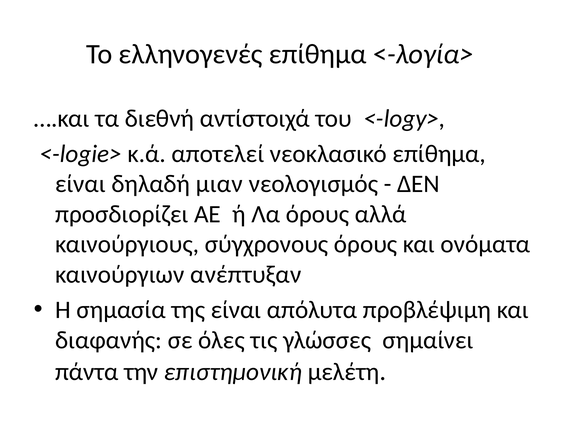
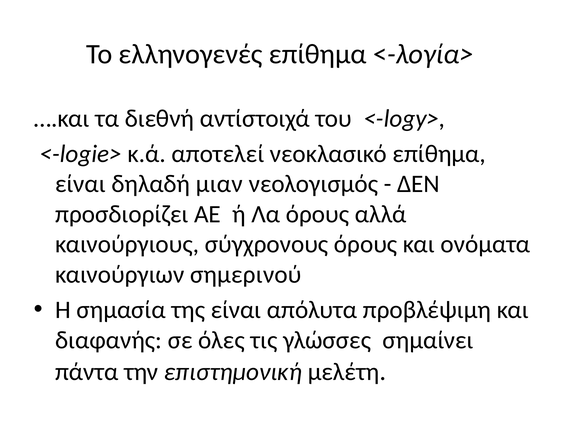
ανέπτυξαν: ανέπτυξαν -> σημερινού (246, 275)
